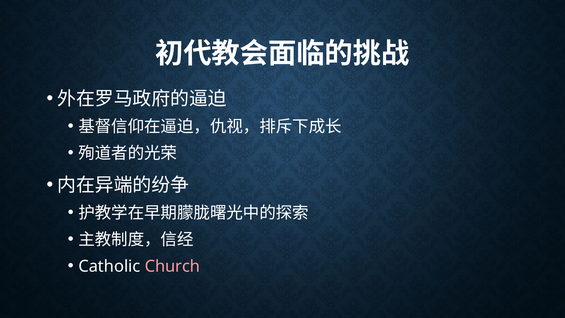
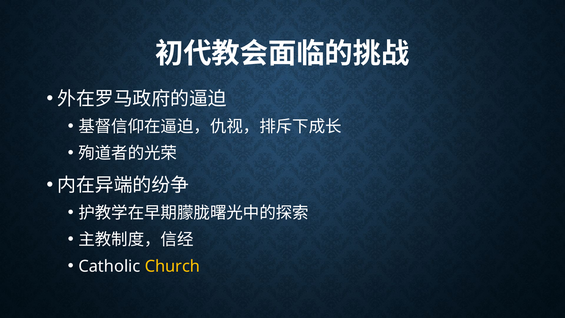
Church colour: pink -> yellow (172, 266)
